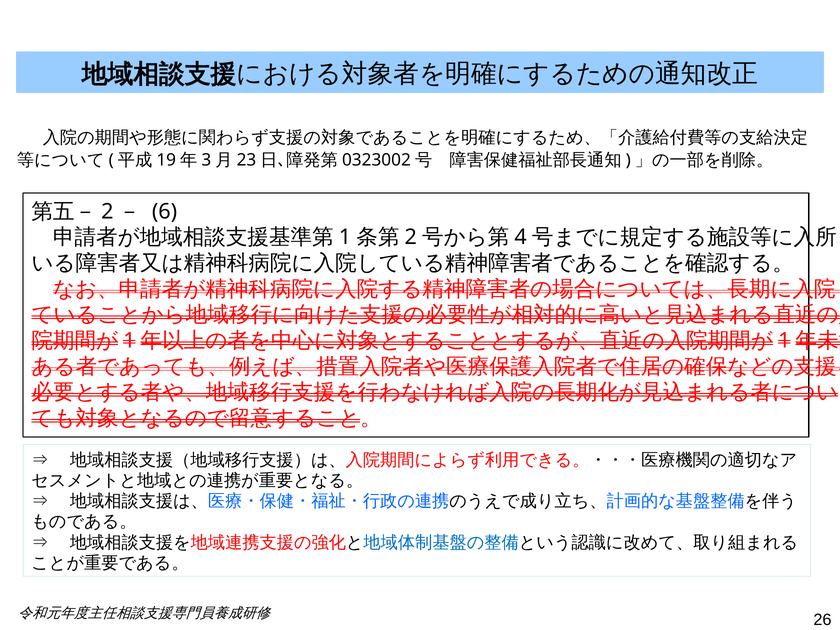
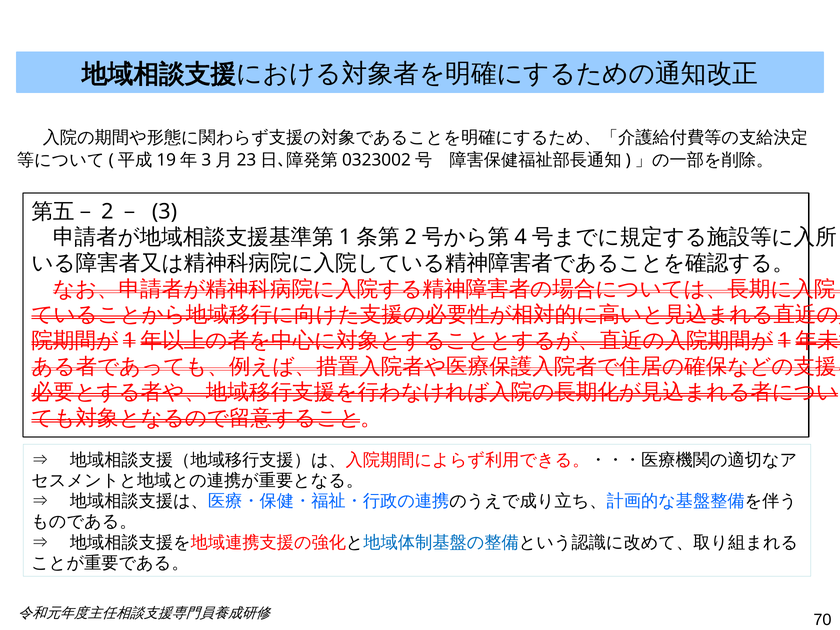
6: 6 -> 3 (165, 211)
26: 26 -> 70 (822, 620)
